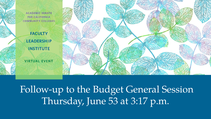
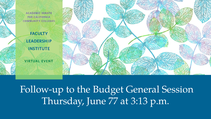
53: 53 -> 77 (113, 101)
3:17: 3:17 -> 3:13 (139, 101)
